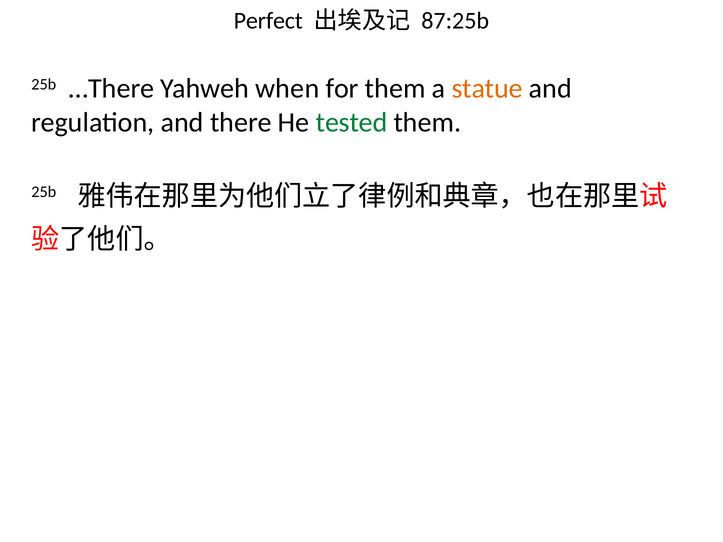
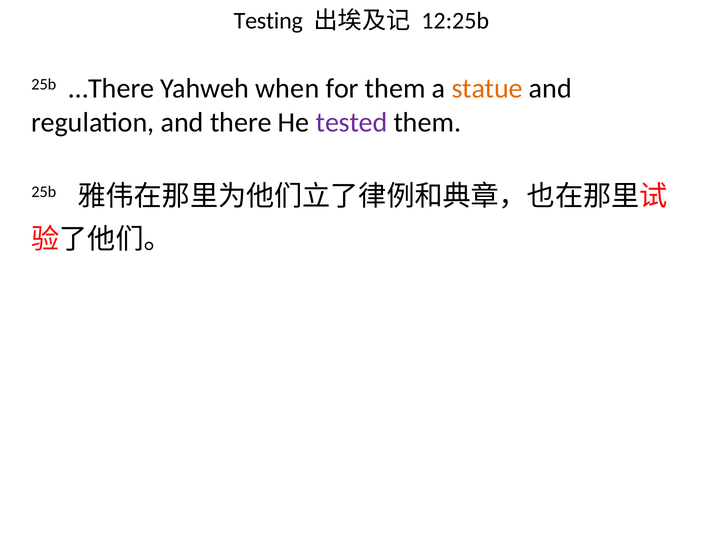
Perfect: Perfect -> Testing (268, 21)
87:25b: 87:25b -> 12:25b (455, 21)
tested colour: green -> purple (352, 122)
